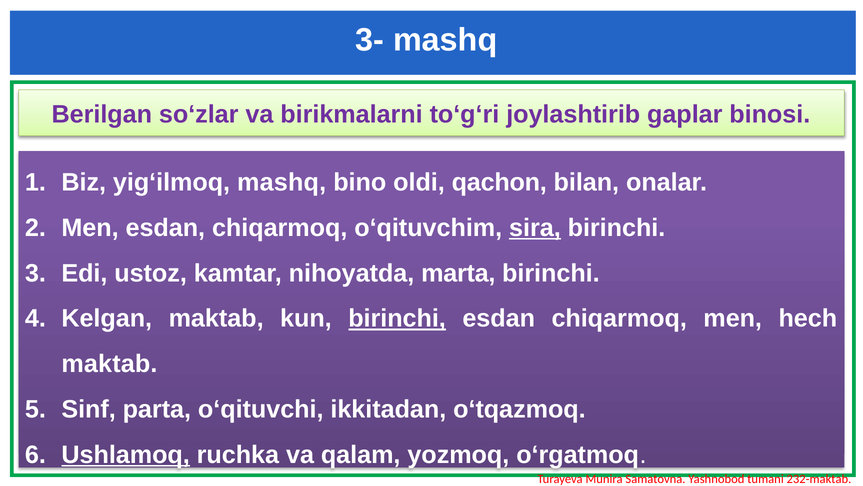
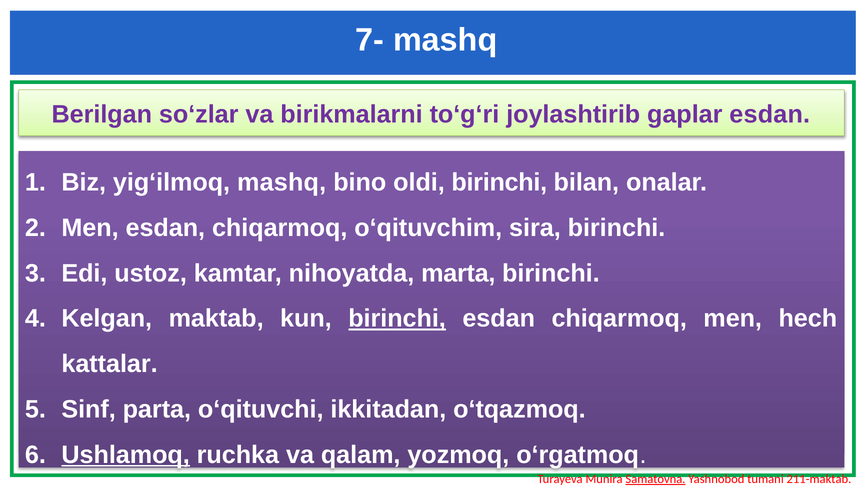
3-: 3- -> 7- (370, 40)
gaplar binosi: binosi -> esdan (770, 114)
oldi qachon: qachon -> birinchi (499, 182)
sira underline: present -> none (535, 228)
maktab: maktab -> kattalar (110, 364)
Samatovna underline: none -> present (656, 479)
232-maktab: 232-maktab -> 211-maktab (819, 479)
